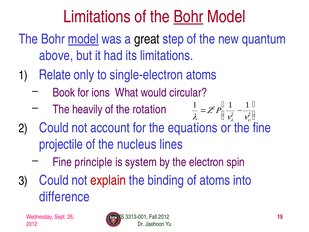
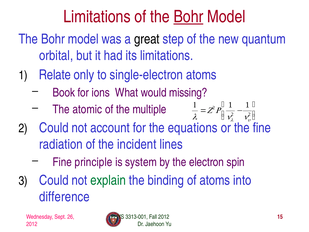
model underline: present -> none (83, 39)
above: above -> orbital (56, 56)
circular: circular -> missing (188, 93)
heavily: heavily -> atomic (87, 109)
rotation: rotation -> multiple (149, 109)
projectile: projectile -> radiation (61, 144)
nucleus: nucleus -> incident (137, 144)
explain colour: red -> green (108, 180)
